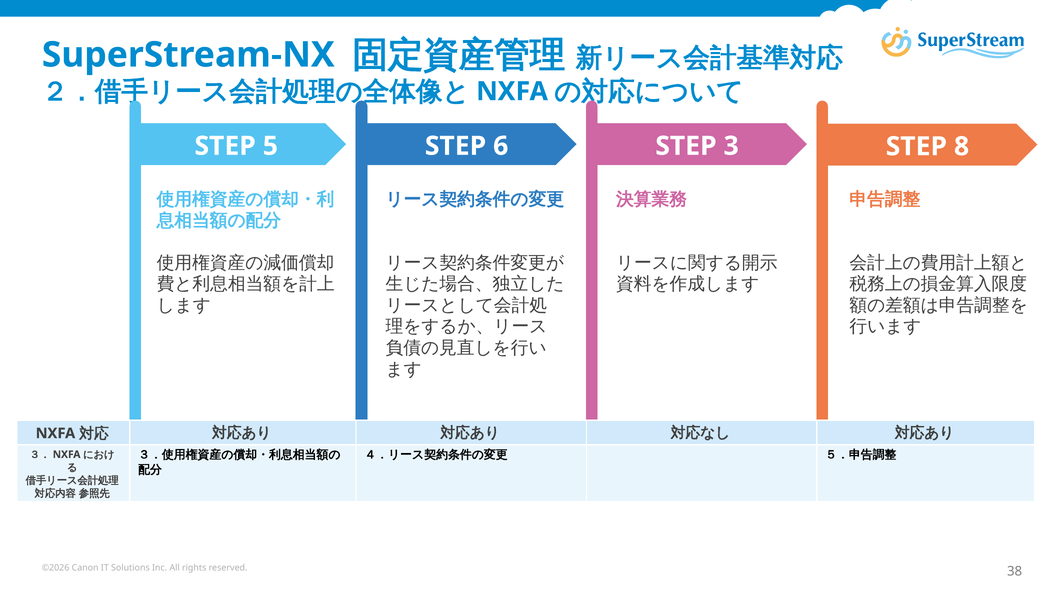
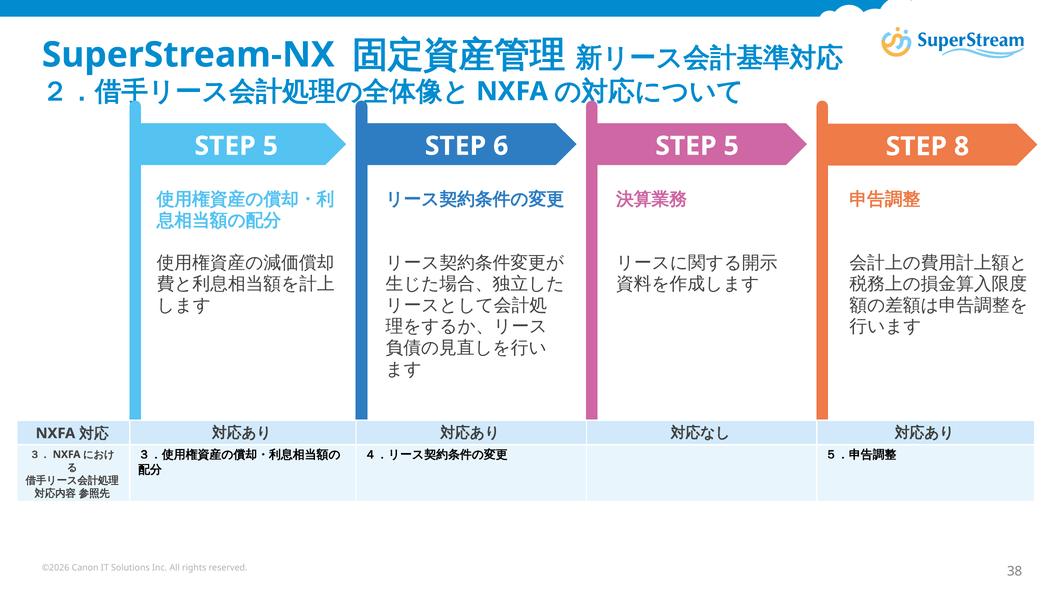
6 STEP 3: 3 -> 5 (731, 146)
